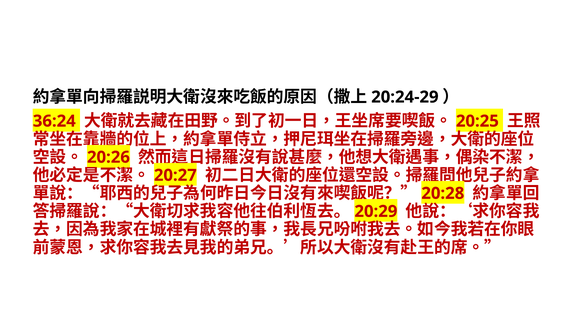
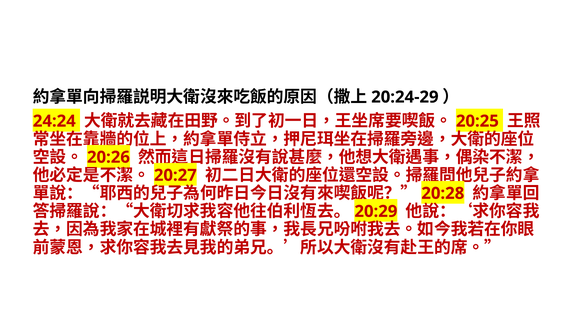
36:24: 36:24 -> 24:24 (54, 121)
